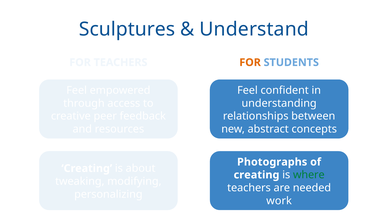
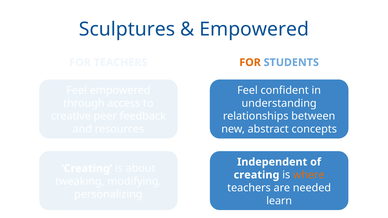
Understand: Understand -> Empowered (254, 29)
Photographs: Photographs -> Independent (272, 162)
where colour: green -> orange (309, 175)
work: work -> learn (279, 201)
